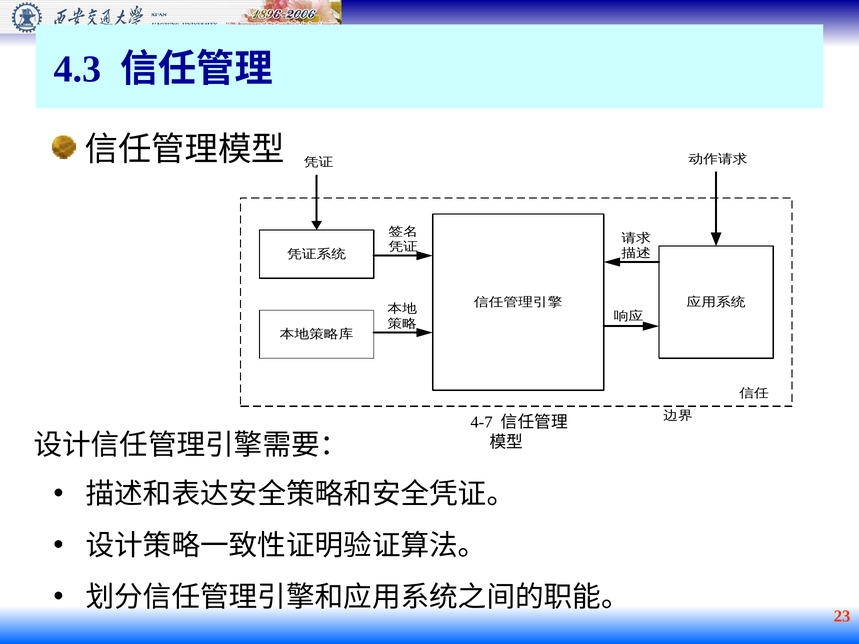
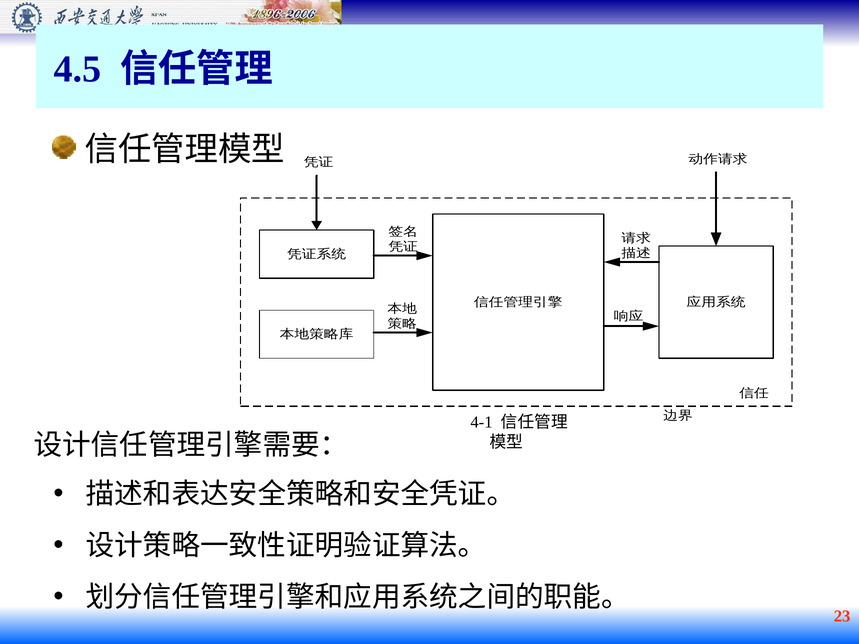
4.3: 4.3 -> 4.5 (78, 69)
4-7: 4-7 -> 4-1 (482, 422)
